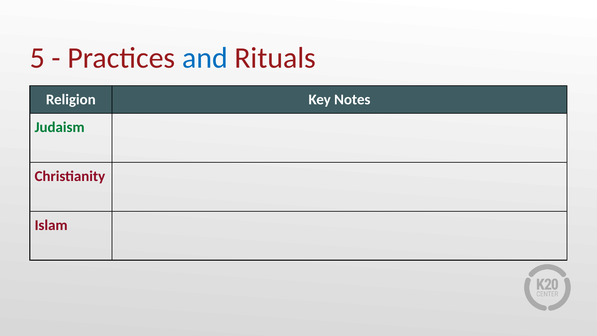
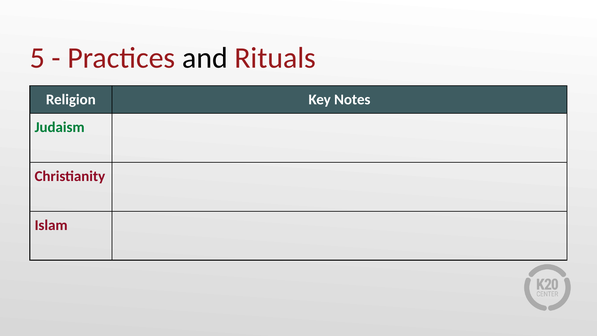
and colour: blue -> black (205, 58)
